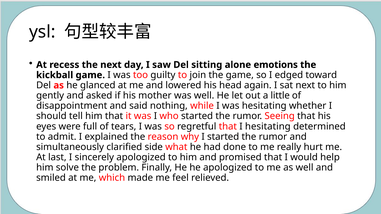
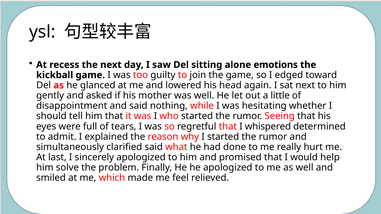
I hesitating: hesitating -> whispered (268, 127)
clarified side: side -> said (154, 147)
